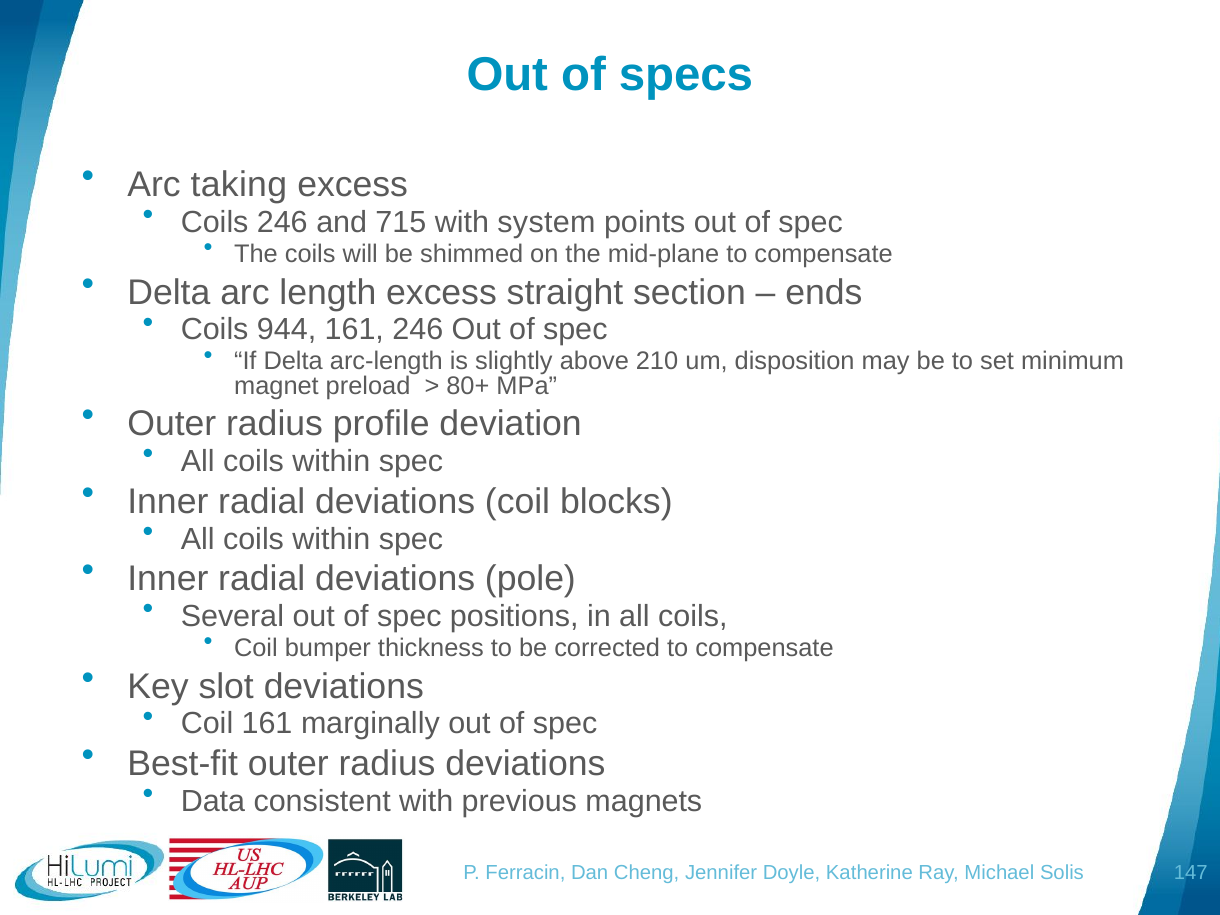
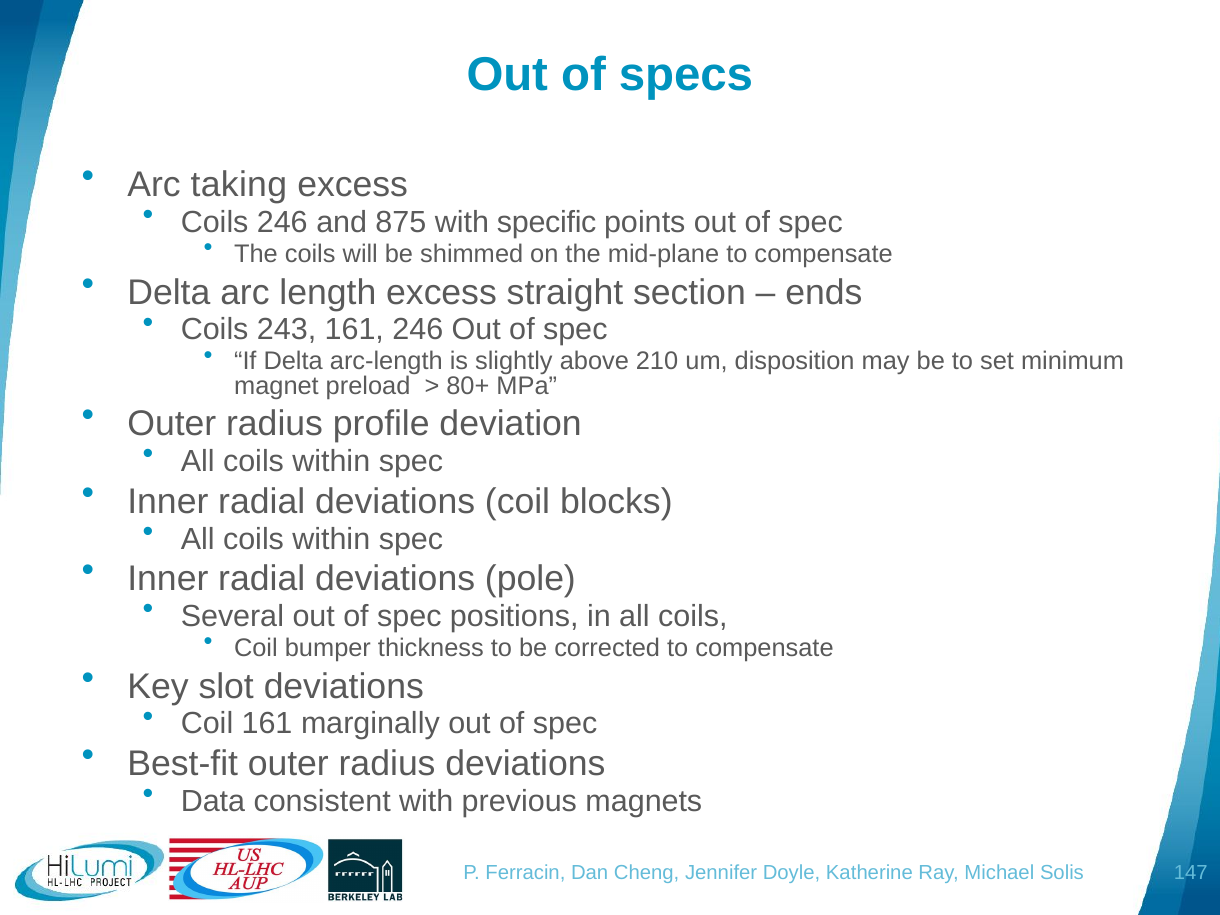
715: 715 -> 875 (401, 223)
system: system -> specific (547, 223)
944: 944 -> 243 (287, 330)
